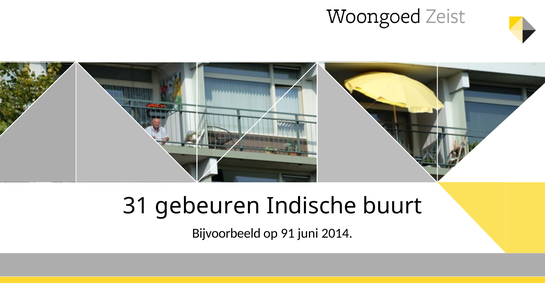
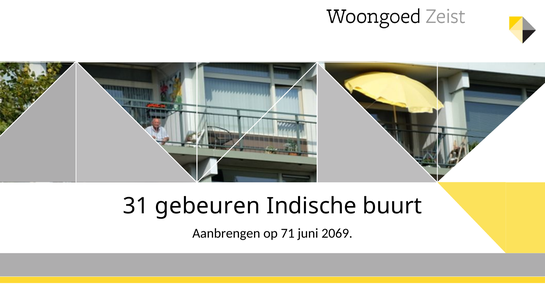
Bijvoorbeeld: Bijvoorbeeld -> Aanbrengen (226, 233)
91: 91 -> 71 (288, 233)
2014: 2014 -> 2069 (337, 233)
